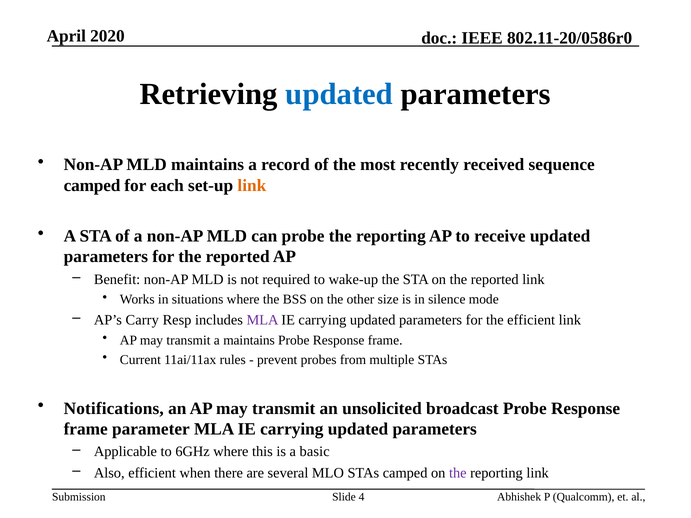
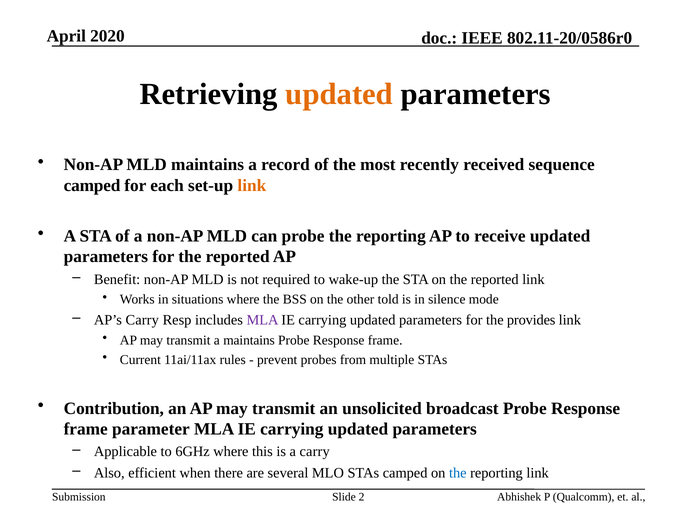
updated colour: blue -> orange (339, 94)
size: size -> told (388, 300)
the efficient: efficient -> provides (531, 320)
Notifications: Notifications -> Contribution (114, 409)
a basic: basic -> carry (315, 452)
the colour: purple -> blue (458, 473)
4: 4 -> 2 (362, 497)
